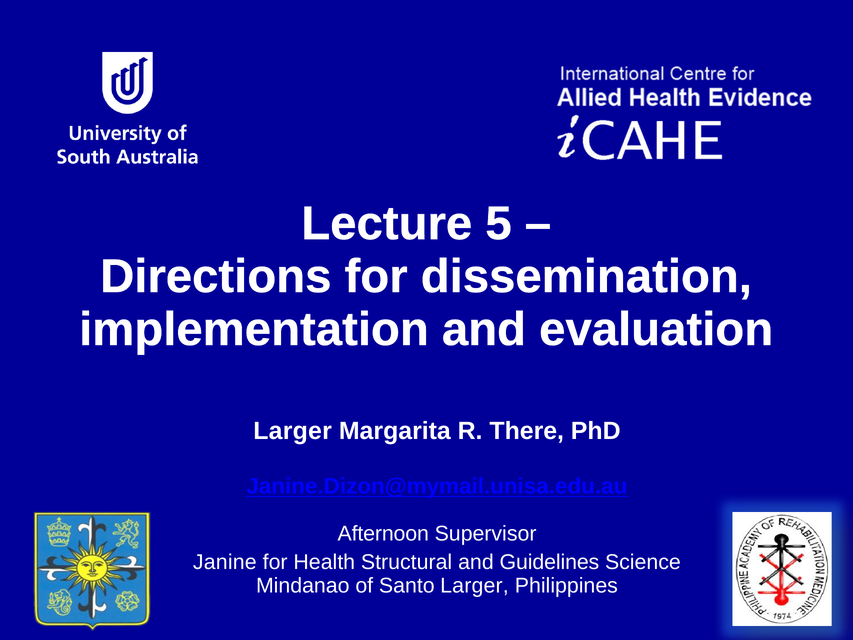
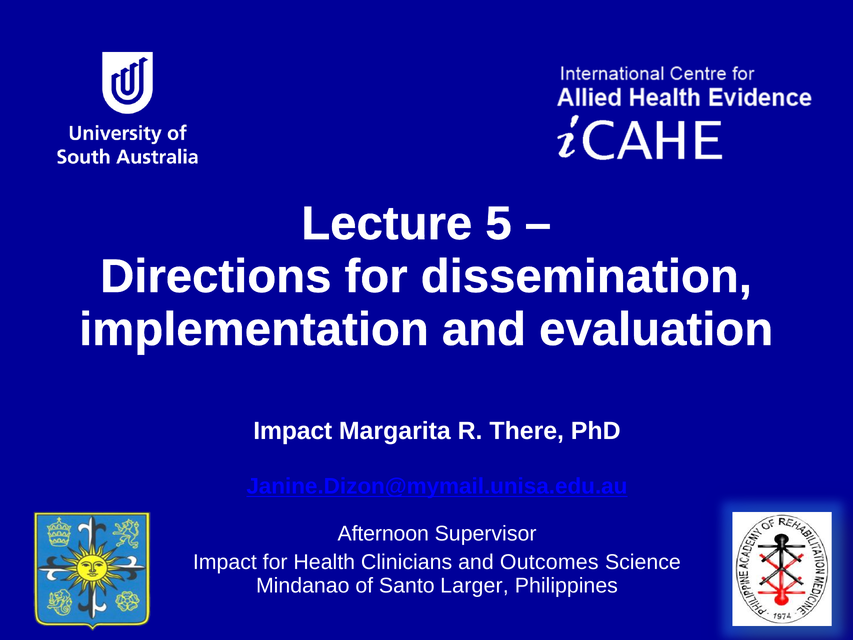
Larger: Larger -> Impact (293, 431)
Janine: Janine -> Impact (225, 562)
Structural: Structural -> Clinicians (407, 562)
Guidelines: Guidelines -> Outcomes (549, 562)
